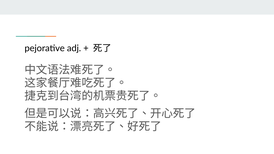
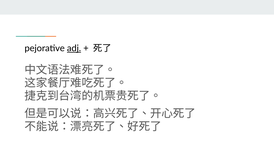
adj underline: none -> present (74, 48)
